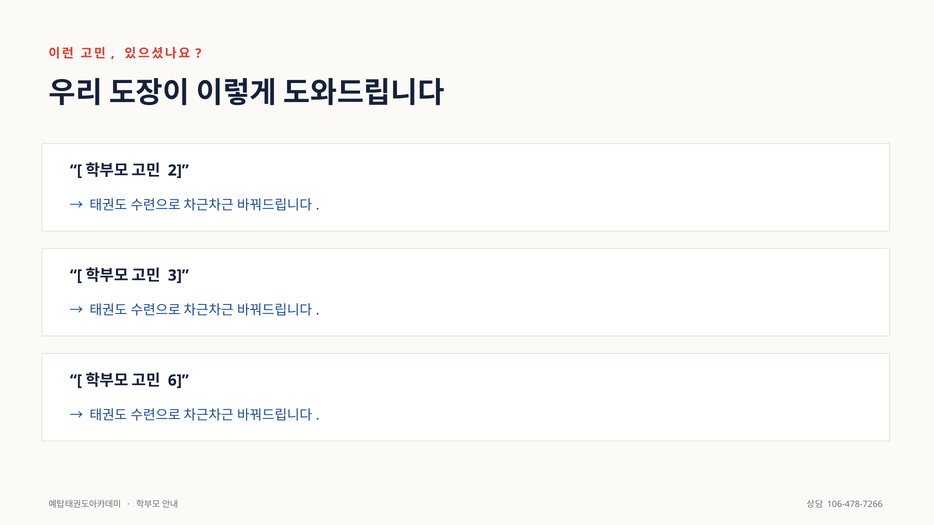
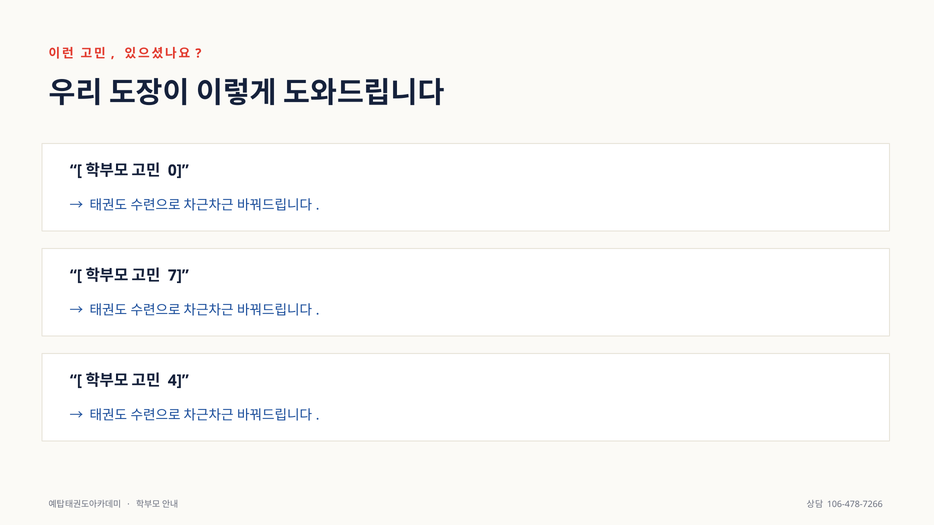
2: 2 -> 0 (178, 171)
3: 3 -> 7 (178, 276)
6: 6 -> 4 (178, 381)
